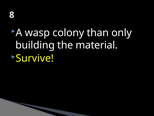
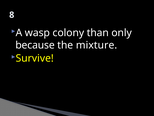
building: building -> because (35, 45)
material: material -> mixture (97, 45)
